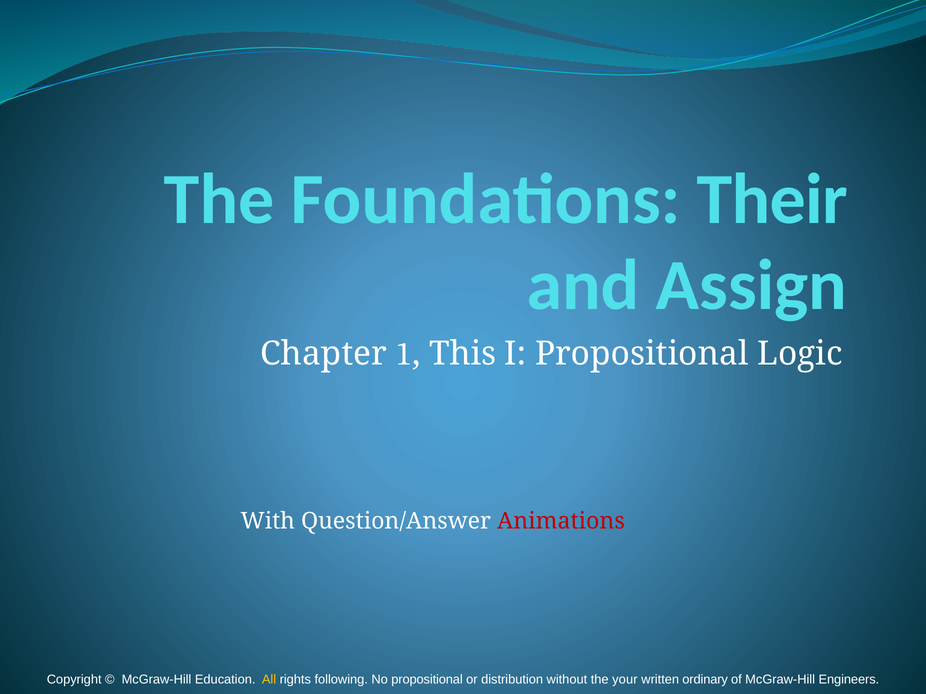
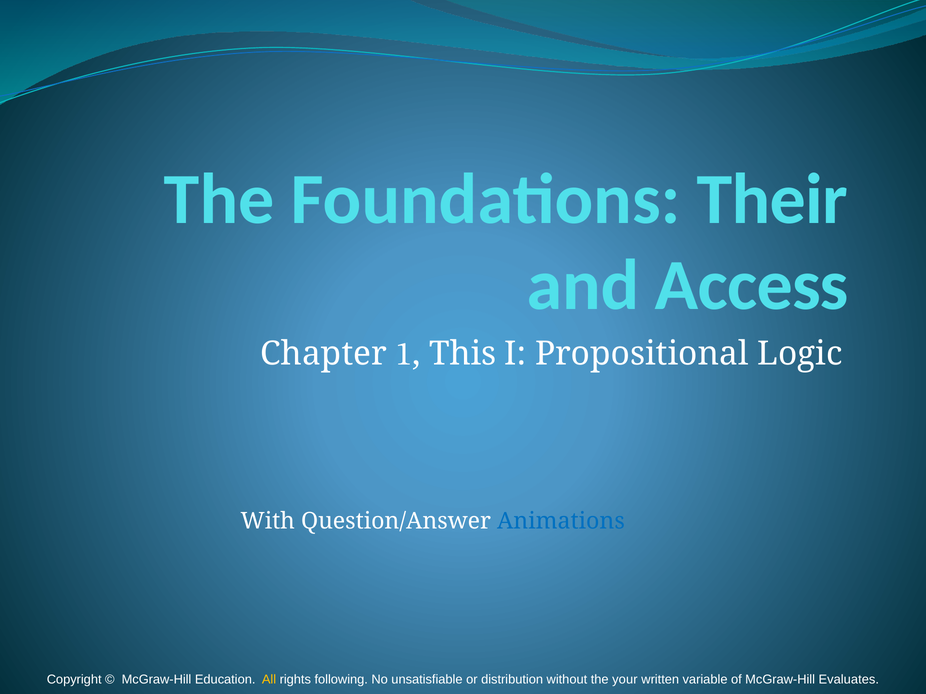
Assign: Assign -> Access (752, 286)
Animations colour: red -> blue (561, 522)
No propositional: propositional -> unsatisfiable (427, 680)
ordinary: ordinary -> variable (705, 680)
Engineers: Engineers -> Evaluates (849, 680)
